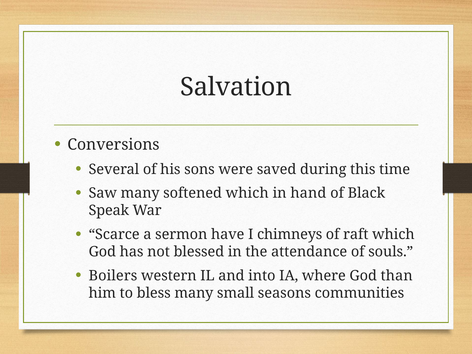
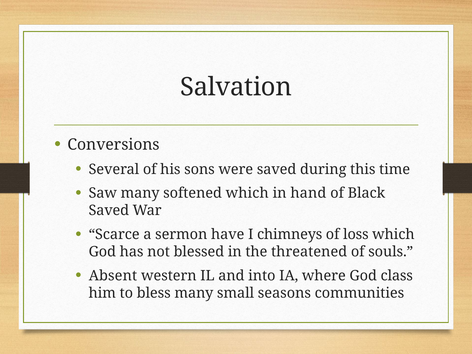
Speak: Speak -> Saved (109, 211)
raft: raft -> loss (356, 234)
attendance: attendance -> threatened (309, 252)
Boilers: Boilers -> Absent (113, 276)
than: than -> class (397, 276)
